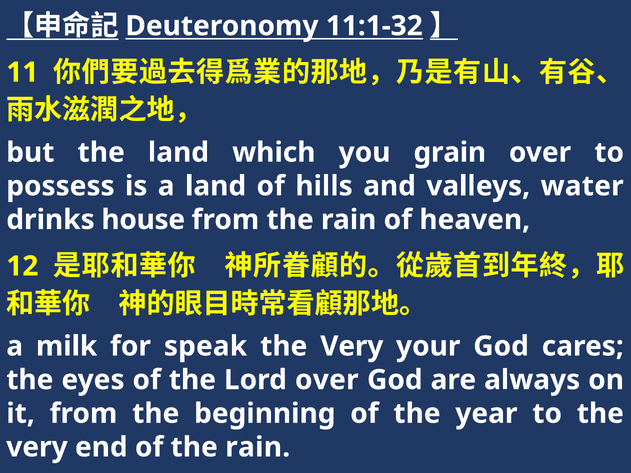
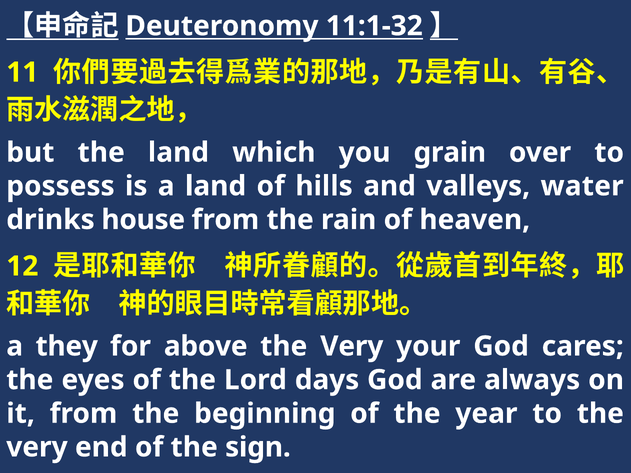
milk: milk -> they (67, 346)
speak: speak -> above (206, 346)
Lord over: over -> days (327, 380)
of the rain: rain -> sign (258, 447)
